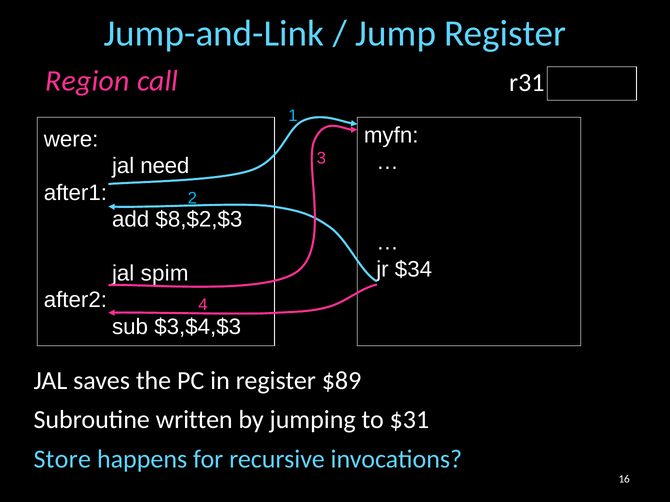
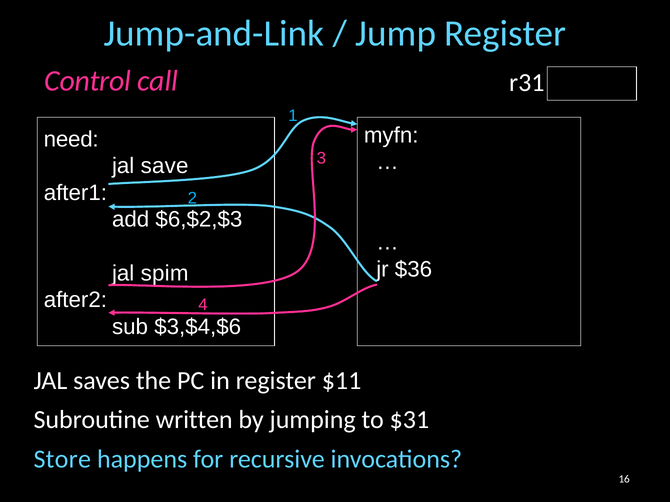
Region: Region -> Control (88, 81)
were: were -> need (71, 139)
need: need -> save (165, 166)
$8,$2,$3: $8,$2,$3 -> $6,$2,$3 (199, 220)
$34: $34 -> $36 (414, 269)
$3,$4,$3: $3,$4,$3 -> $3,$4,$6 (198, 327)
$89: $89 -> $11 (342, 381)
